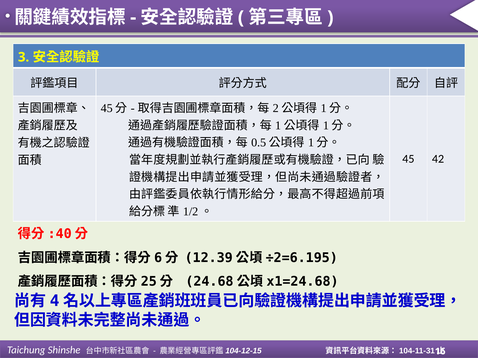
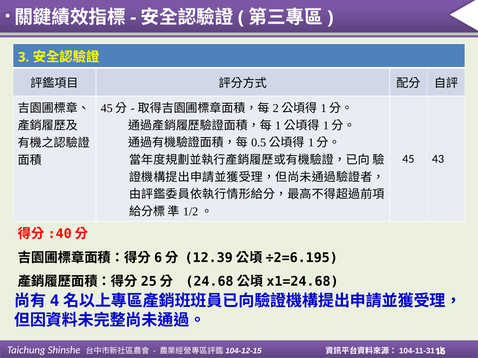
42: 42 -> 43 (438, 159)
